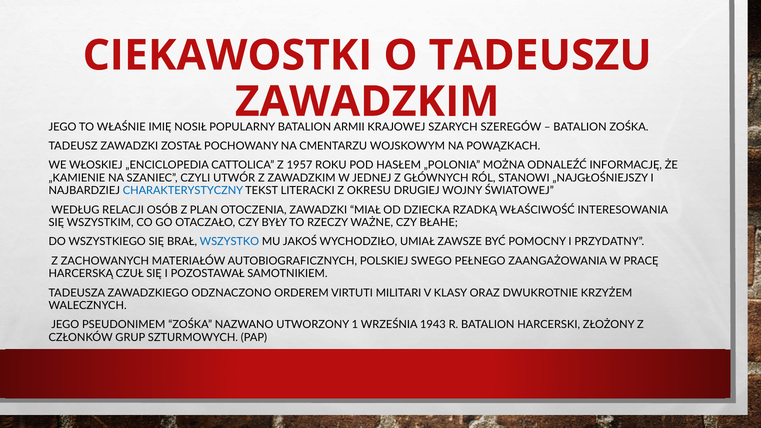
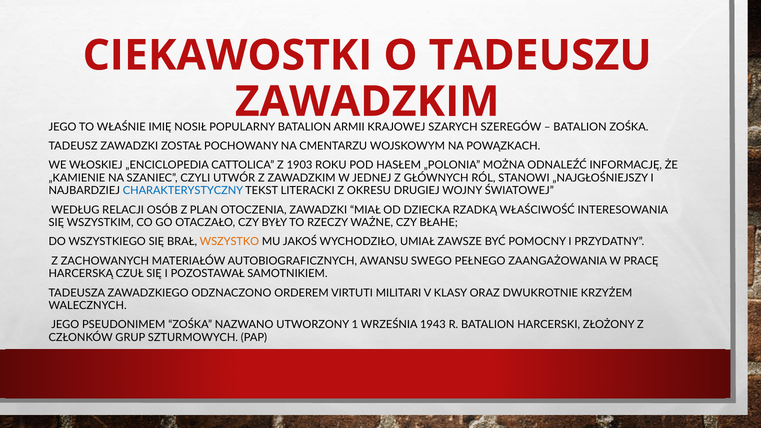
1957: 1957 -> 1903 (300, 165)
WSZYSTKO colour: blue -> orange (229, 242)
POLSKIEJ: POLSKIEJ -> AWANSU (384, 261)
